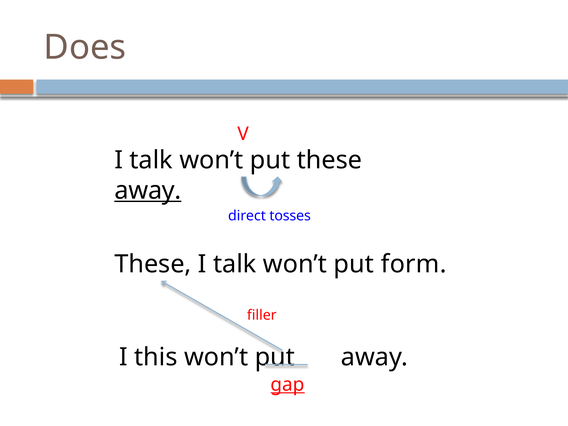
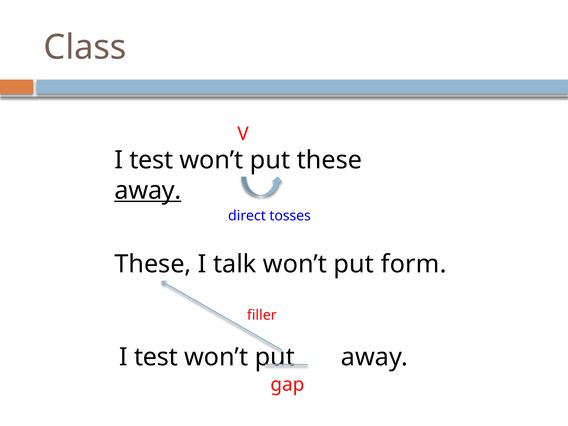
Does: Does -> Class (85, 47)
talk: talk -> test (151, 160)
this: this -> test (156, 357)
gap underline: present -> none (288, 385)
